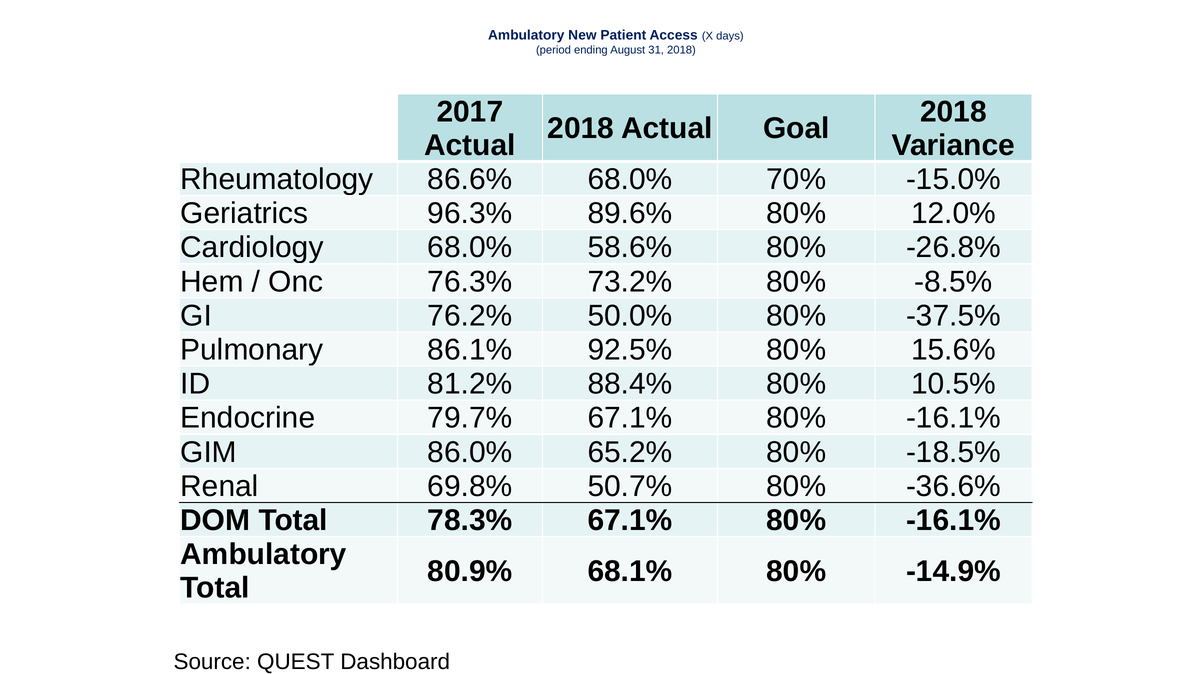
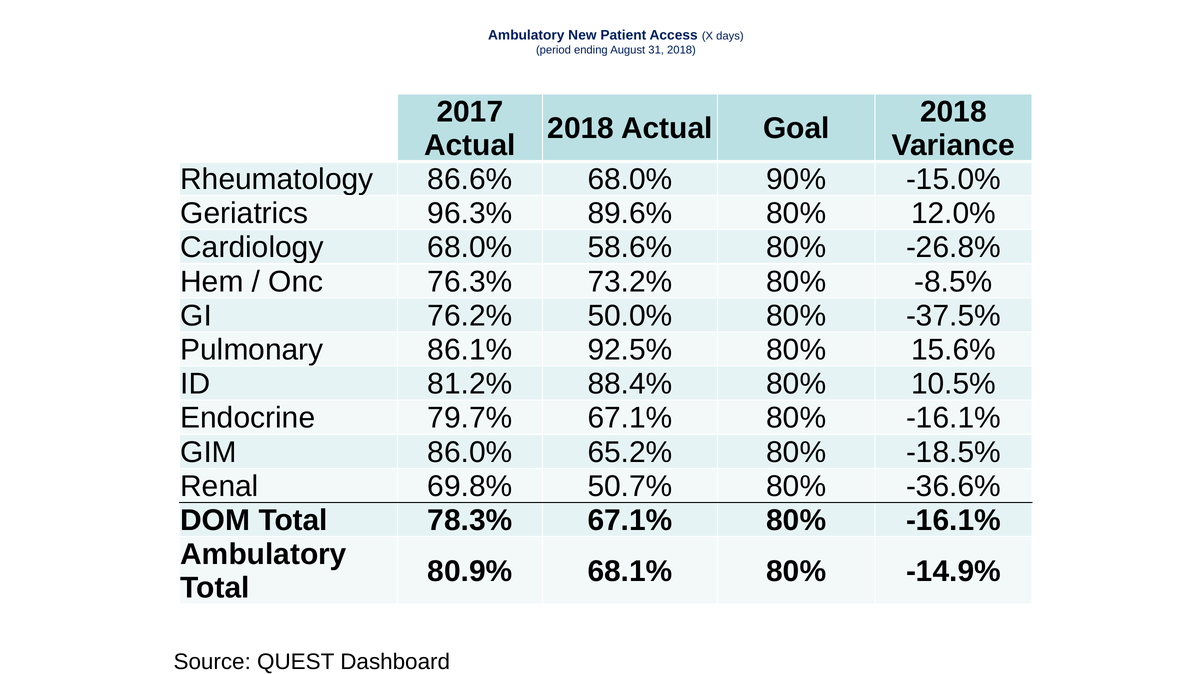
70%: 70% -> 90% (796, 179)
